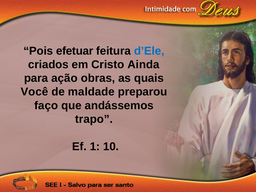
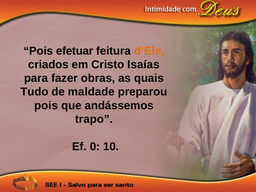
d’Ele colour: blue -> orange (149, 51)
Ainda: Ainda -> Isaías (143, 65)
ação: ação -> fazer (65, 78)
Você: Você -> Tudo (34, 92)
faço: faço -> pois (46, 105)
1: 1 -> 0 (95, 146)
